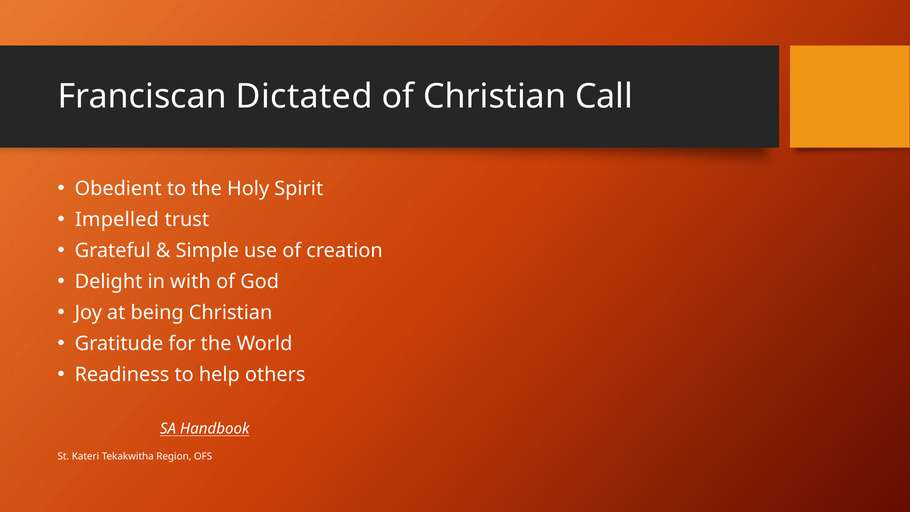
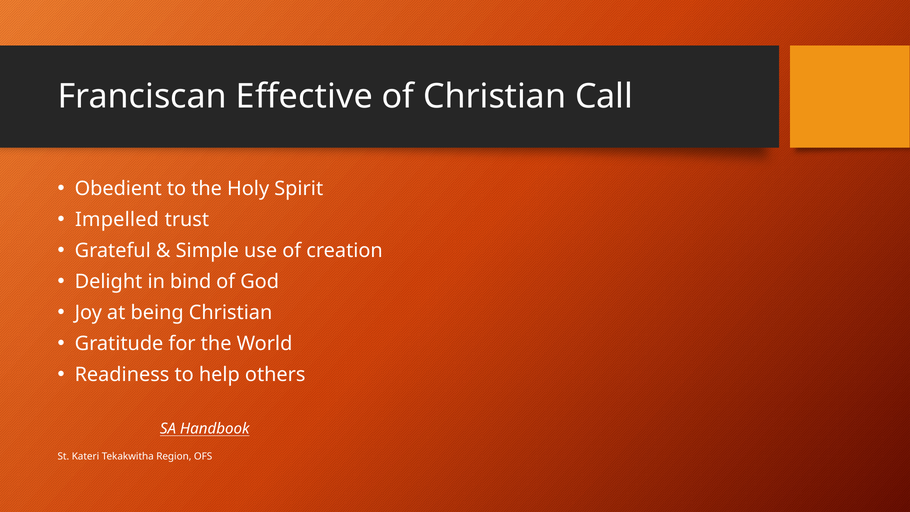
Dictated: Dictated -> Effective (304, 96)
with: with -> bind (191, 281)
